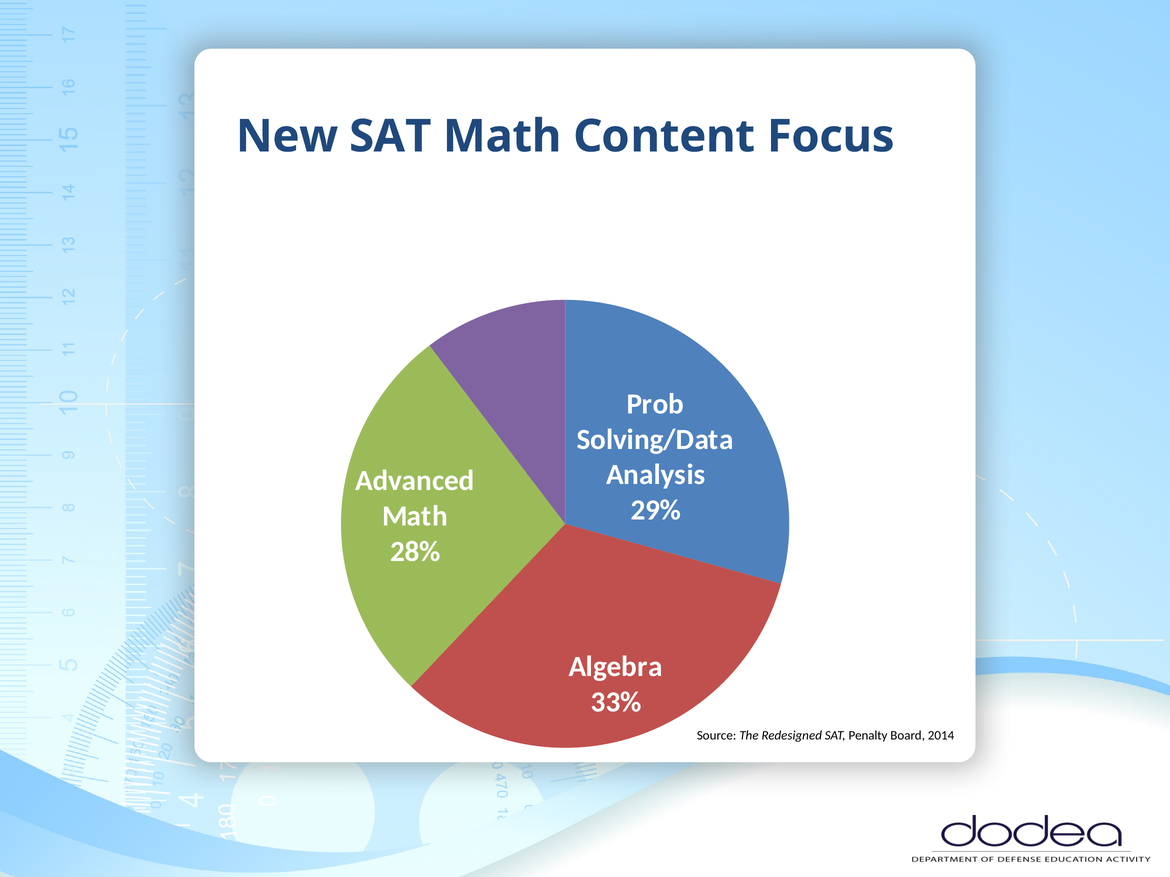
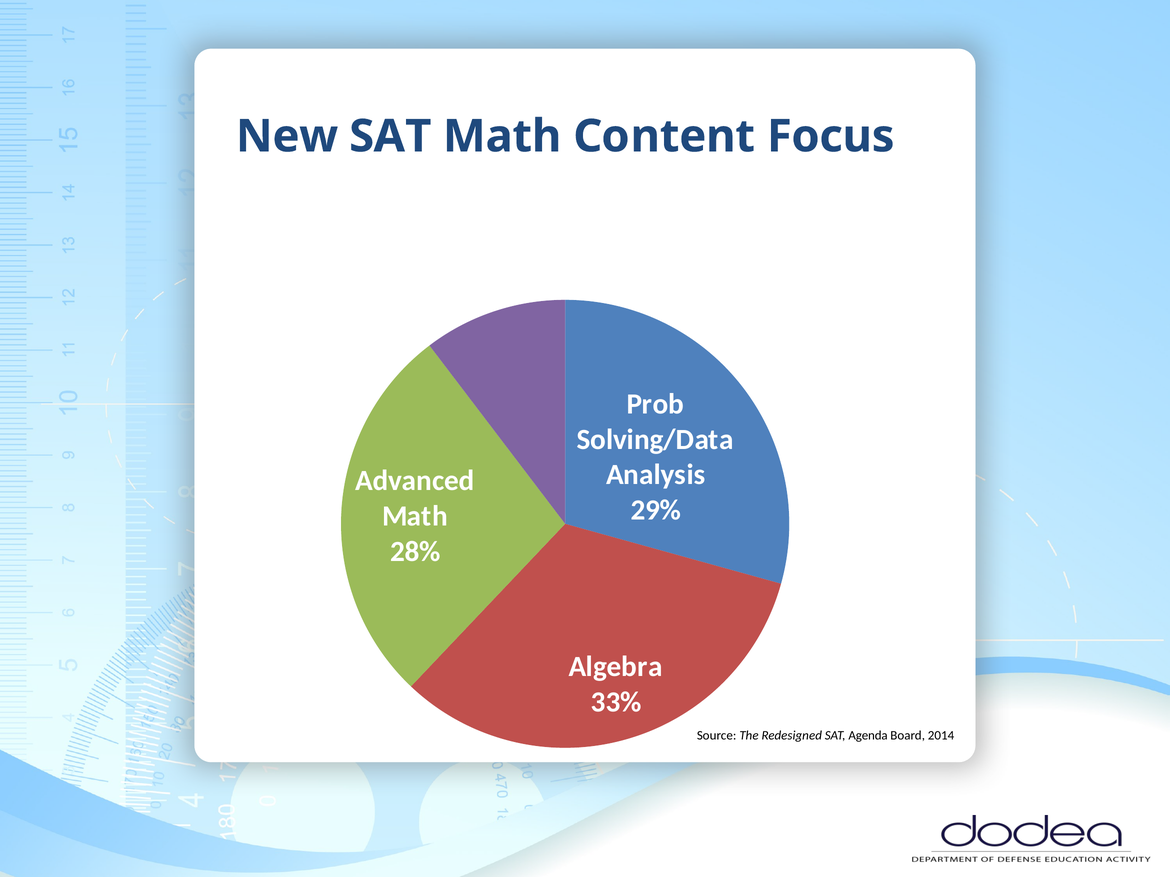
Penalty: Penalty -> Agenda (868, 736)
